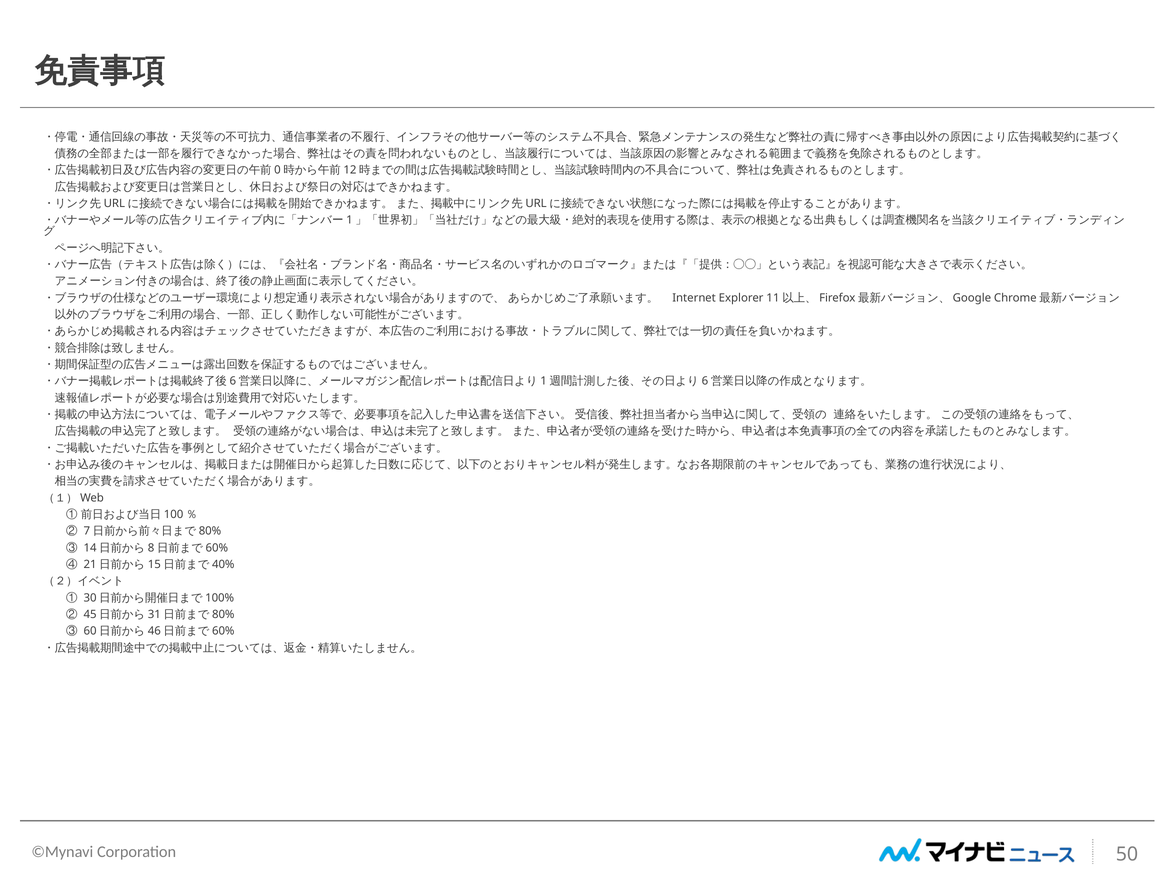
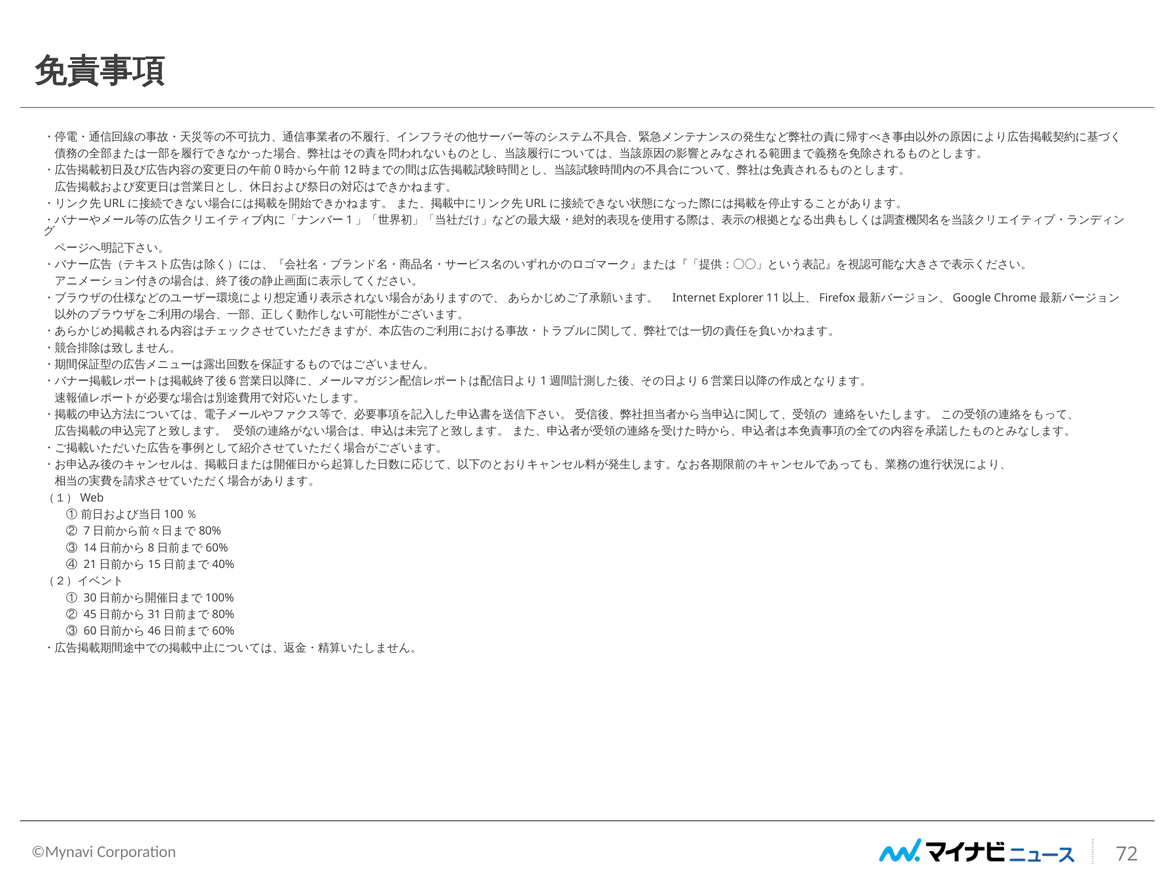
50: 50 -> 72 (1127, 854)
